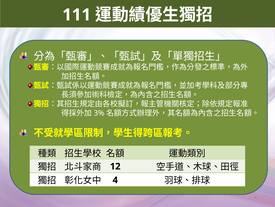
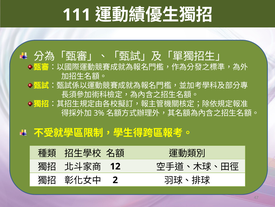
4: 4 -> 2 (115, 179)
